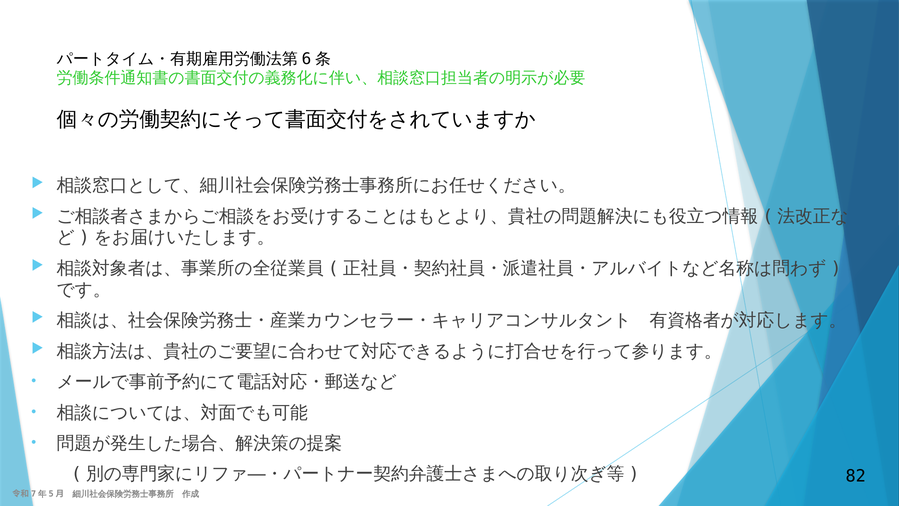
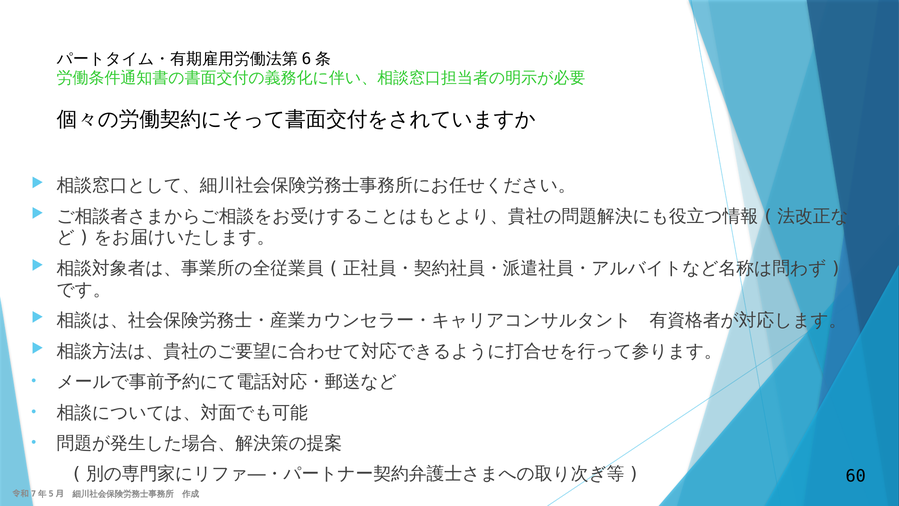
82: 82 -> 60 (856, 476)
